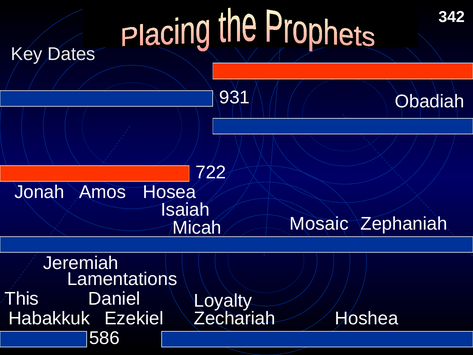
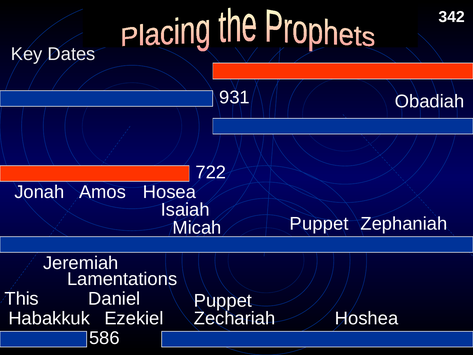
Micah Mosaic: Mosaic -> Puppet (319, 224)
Loyalty: Loyalty -> Puppet (223, 300)
